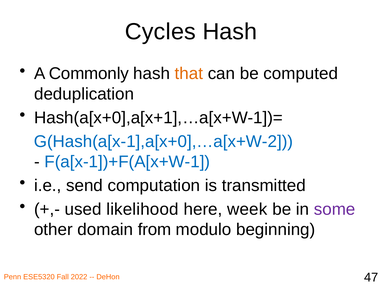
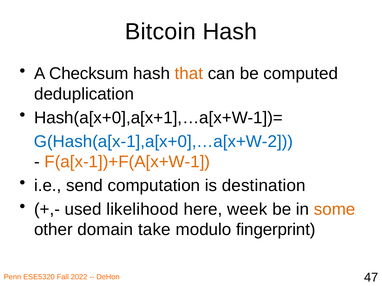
Cycles: Cycles -> Bitcoin (160, 32)
Commonly: Commonly -> Checksum (89, 74)
F(a[x-1])+F(A[x+W-1 colour: blue -> orange (127, 162)
transmitted: transmitted -> destination (264, 186)
some colour: purple -> orange (335, 210)
from: from -> take (154, 230)
beginning: beginning -> fingerprint (276, 230)
